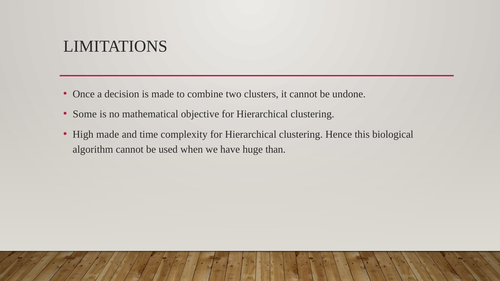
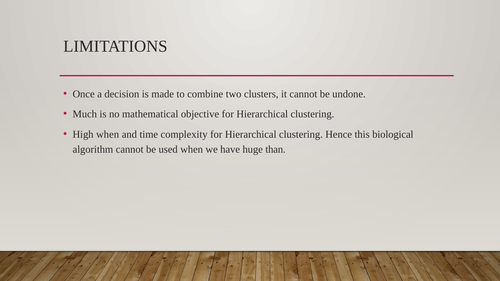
Some: Some -> Much (85, 114)
High made: made -> when (108, 134)
